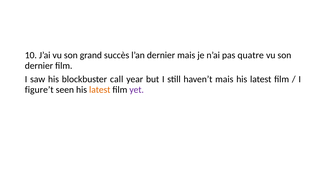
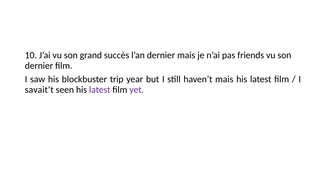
quatre: quatre -> friends (251, 55)
call: call -> trip (117, 79)
figure’t: figure’t -> savait’t (39, 89)
latest colour: orange -> purple (100, 89)
